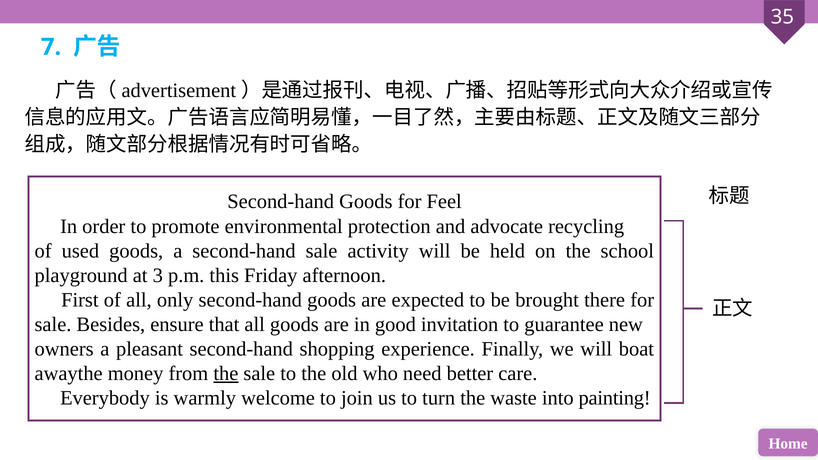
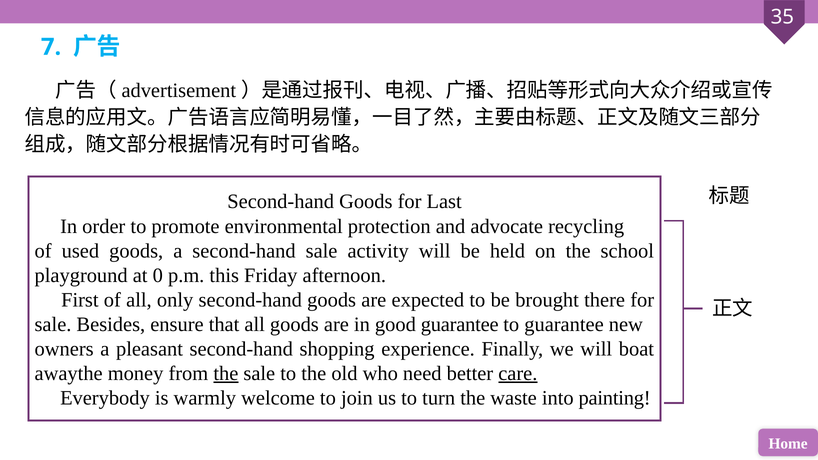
Feel: Feel -> Last (444, 202)
3: 3 -> 0 (158, 275)
good invitation: invitation -> guarantee (460, 324)
care underline: none -> present (518, 374)
